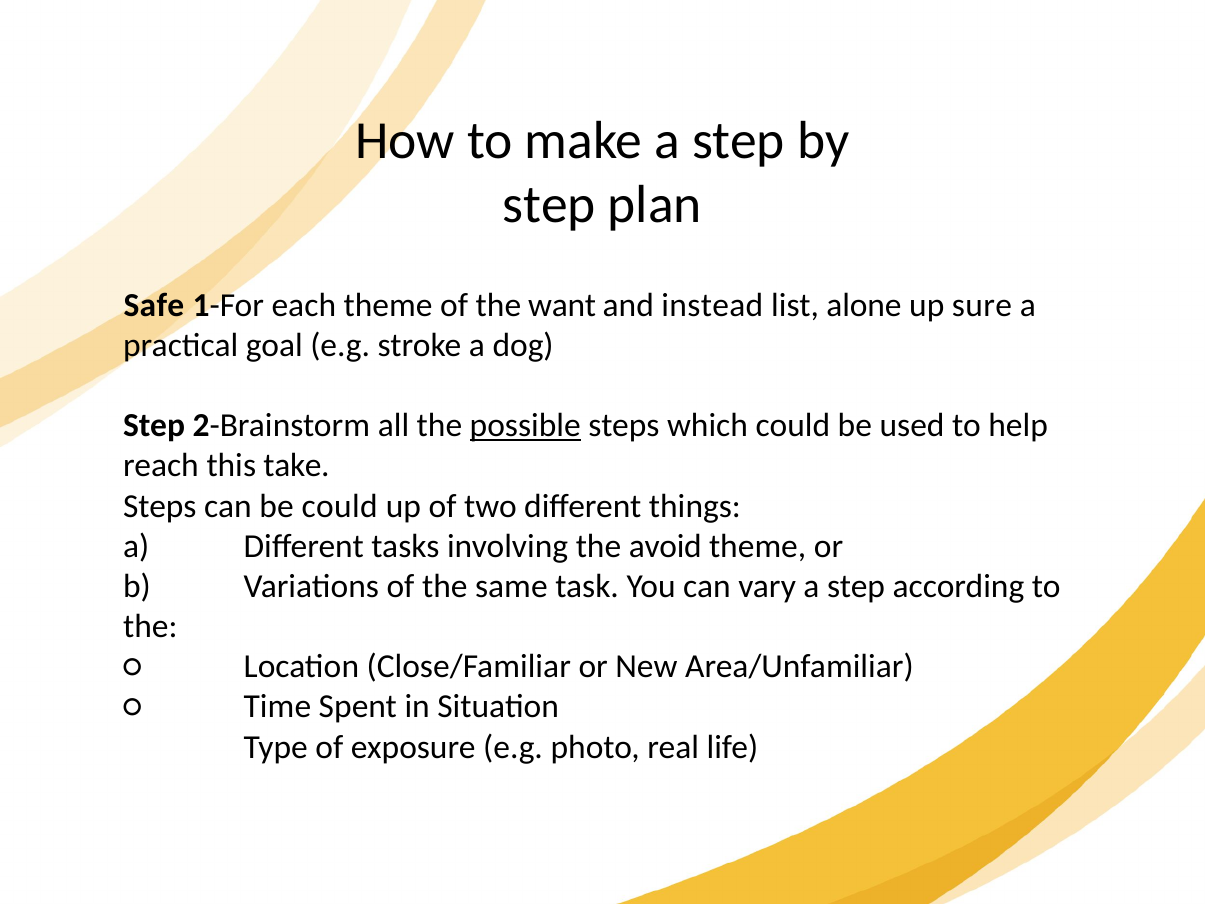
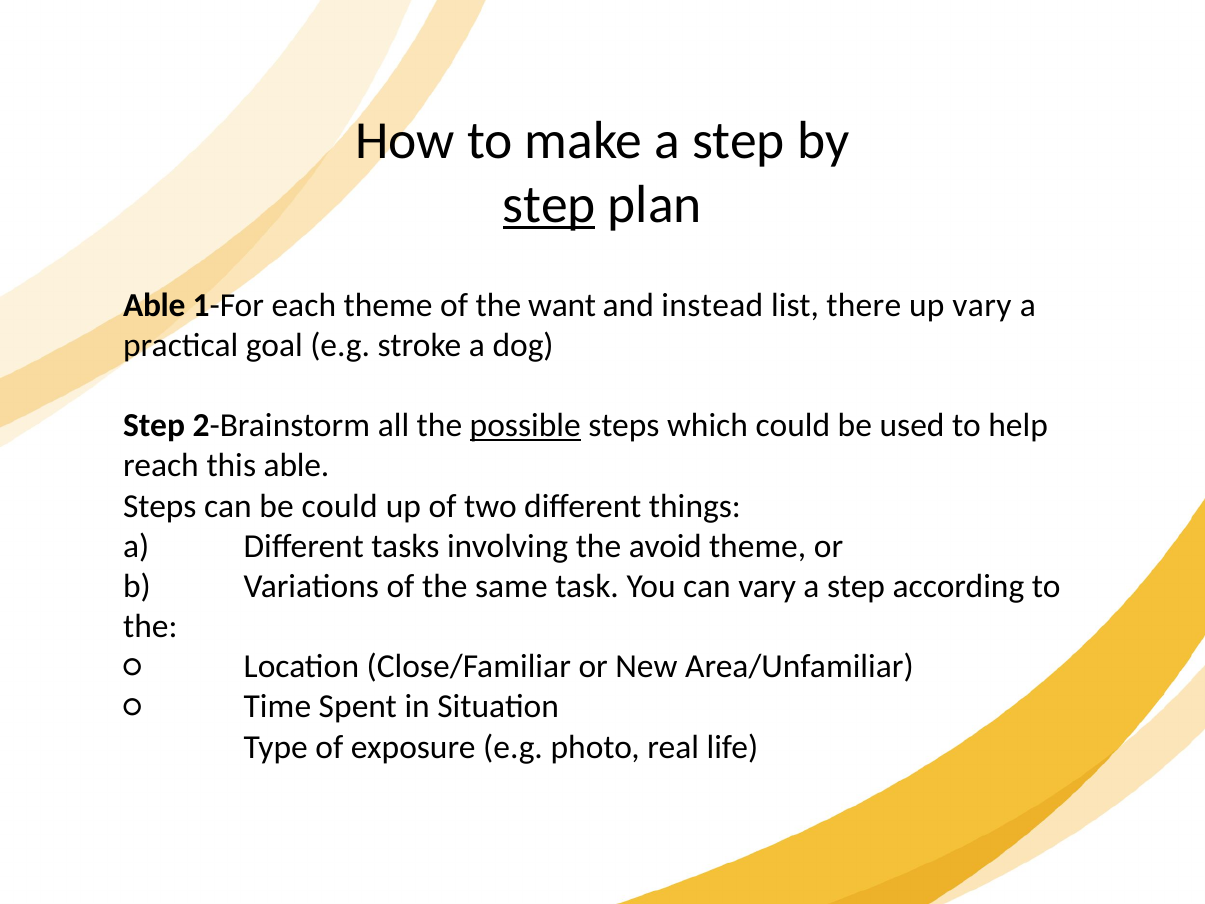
step underline: none -> present (549, 205)
Safe: Safe -> Able (154, 305)
alone: alone -> there (864, 305)
up sure: sure -> vary (982, 305)
this take: take -> able (296, 466)
